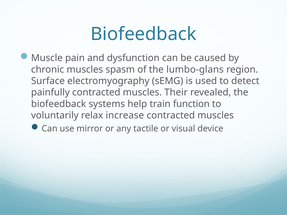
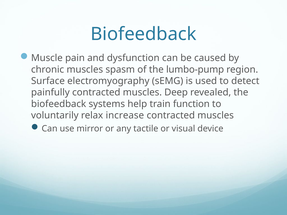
lumbo-glans: lumbo-glans -> lumbo-pump (195, 70)
Their: Their -> Deep (176, 93)
